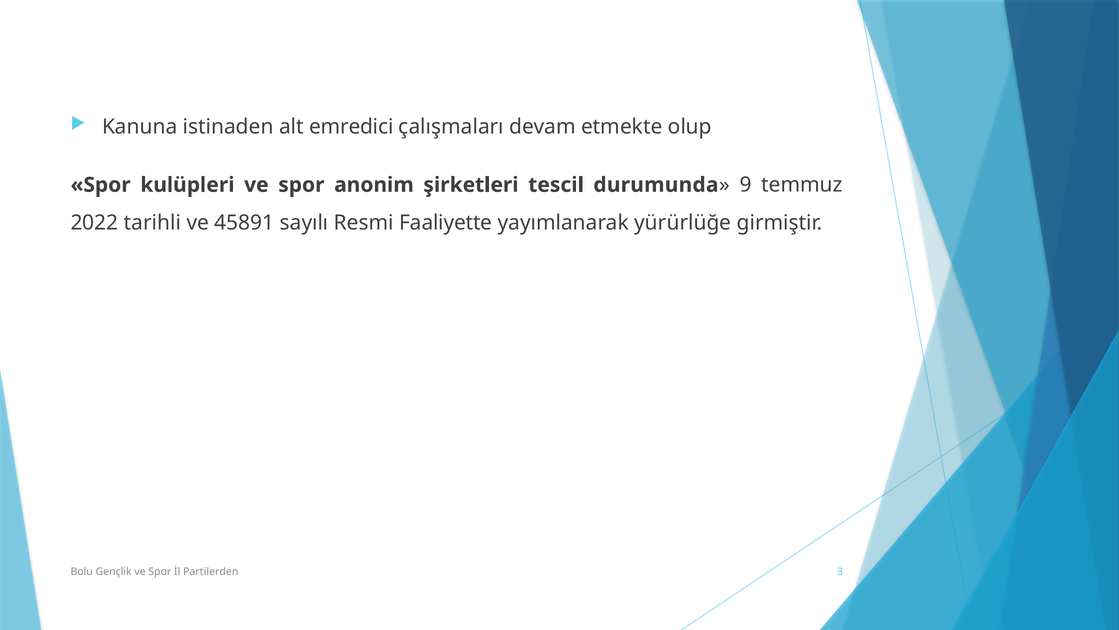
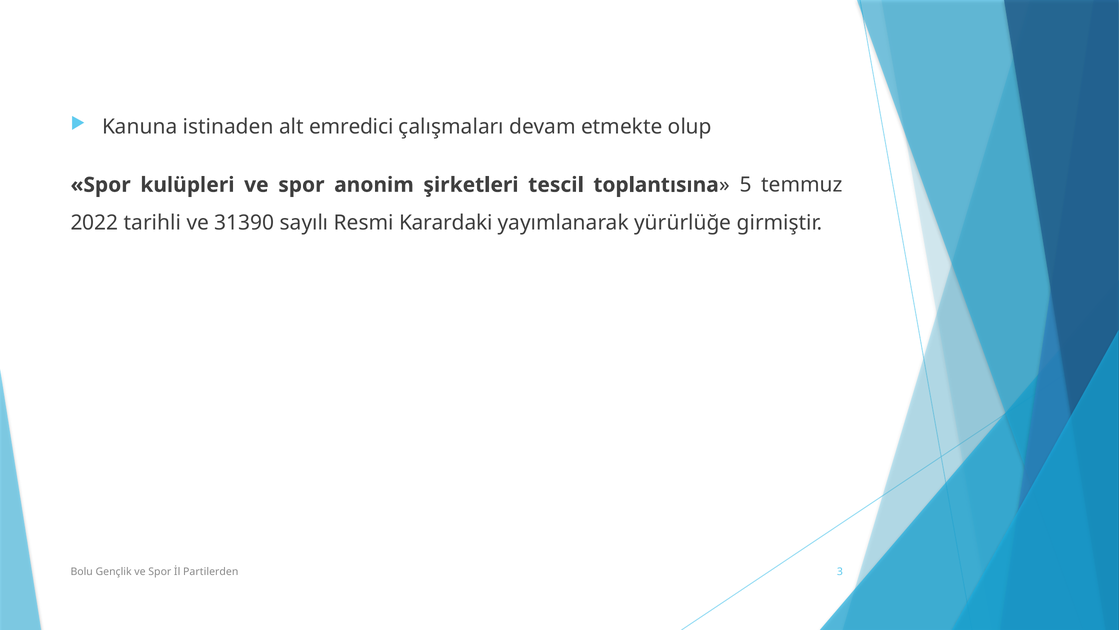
durumunda: durumunda -> toplantısına (656, 185)
9: 9 -> 5 (746, 185)
45891: 45891 -> 31390 (244, 223)
Faaliyette: Faaliyette -> Karardaki (446, 223)
